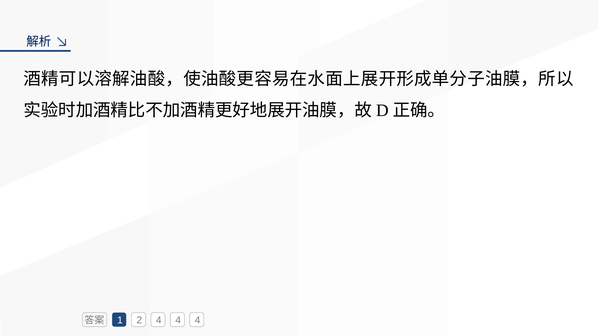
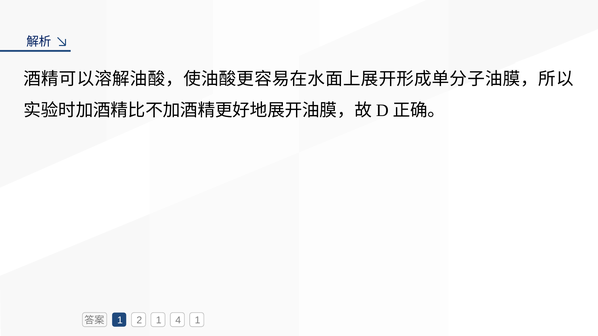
2 4: 4 -> 1 (159, 321)
4: 4 -> 1 (198, 321)
